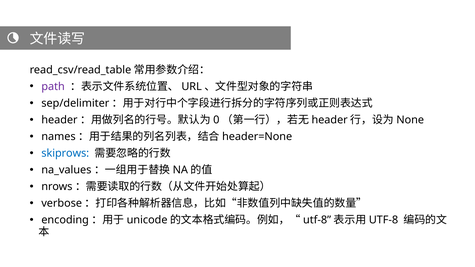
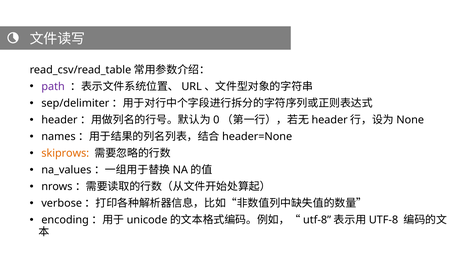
skiprows colour: blue -> orange (65, 153)
